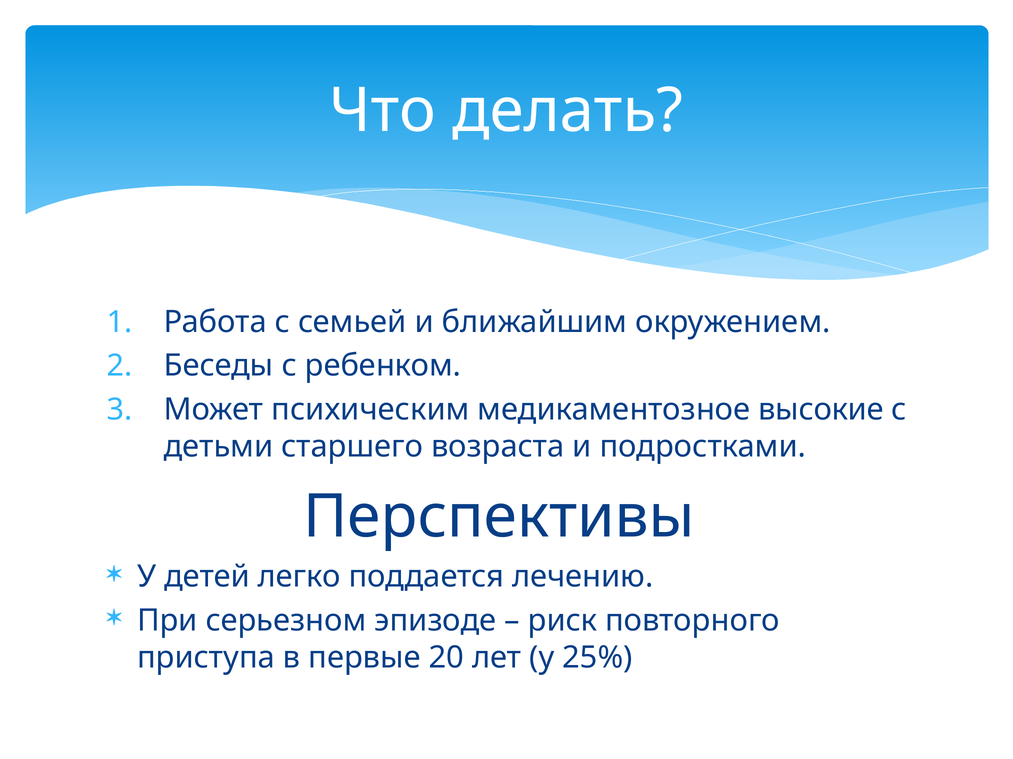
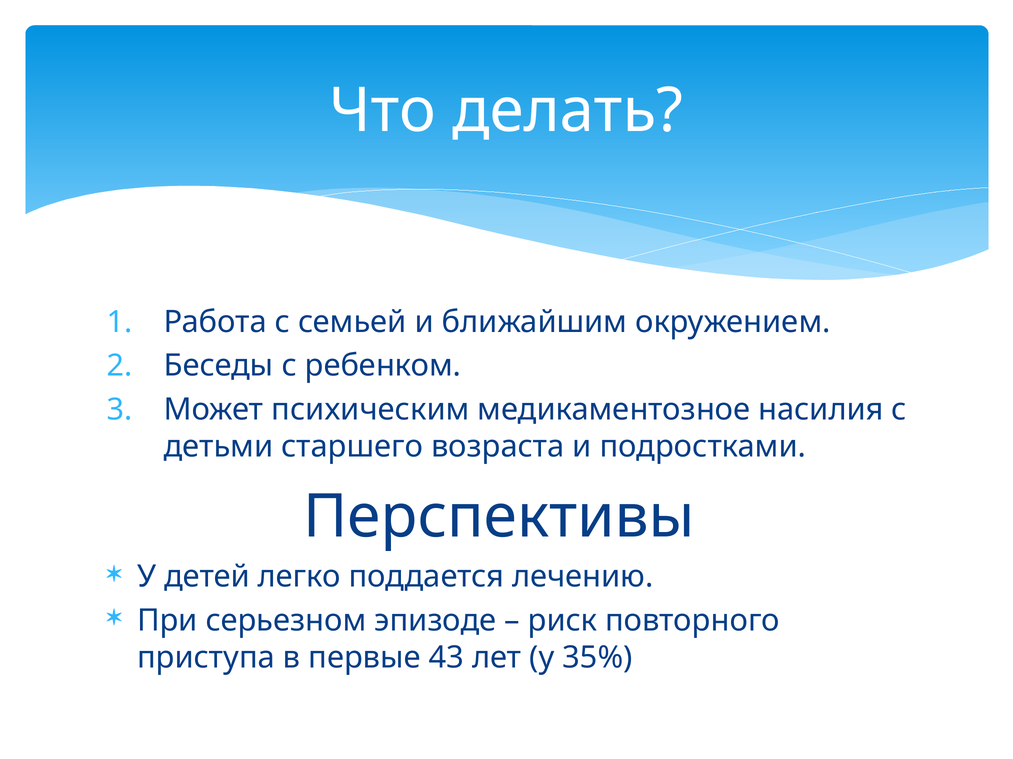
высокие: высокие -> насилия (821, 410)
20: 20 -> 43 (446, 658)
25%: 25% -> 35% (597, 658)
